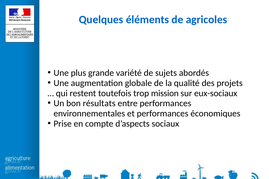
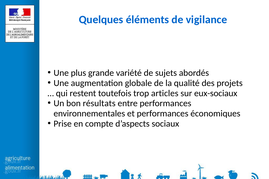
agricoles: agricoles -> vigilance (206, 20)
mission: mission -> articles (165, 93)
